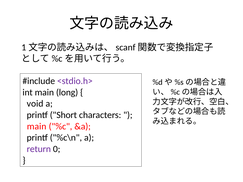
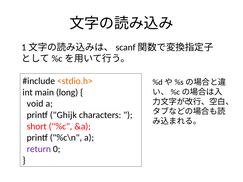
<stdio.h> colour: purple -> orange (75, 81)
Short: Short -> Ghijk (63, 115)
main: main -> short (37, 127)
